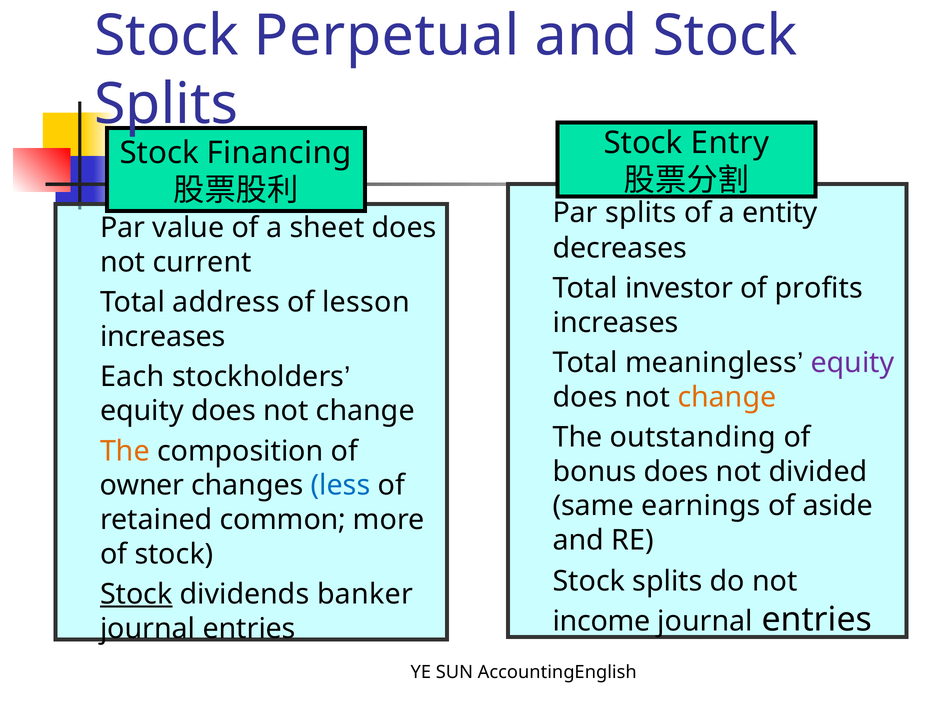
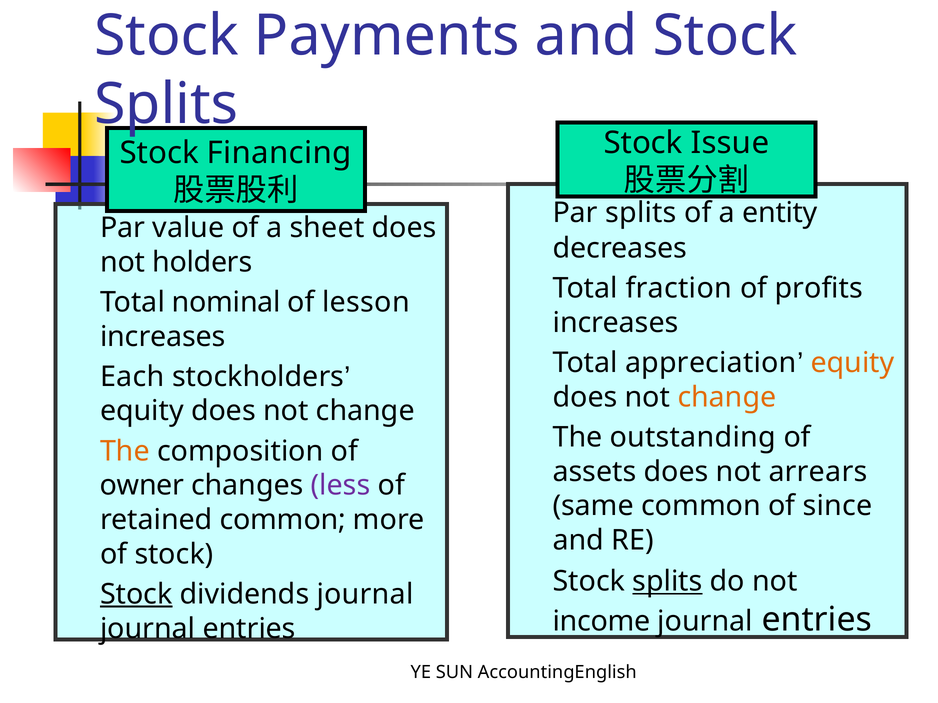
Perpetual: Perpetual -> Payments (387, 36)
Entry: Entry -> Issue (730, 143)
current: current -> holders (202, 262)
investor: investor -> fraction (679, 289)
address: address -> nominal (226, 302)
meaningless: meaningless -> appreciation (711, 363)
equity colour: purple -> orange (852, 363)
bonus: bonus -> assets (595, 472)
divided: divided -> arrears (818, 472)
less colour: blue -> purple (341, 486)
same earnings: earnings -> common (701, 506)
aside: aside -> since (838, 506)
splits underline: none -> present (667, 582)
dividends banker: banker -> journal (365, 595)
